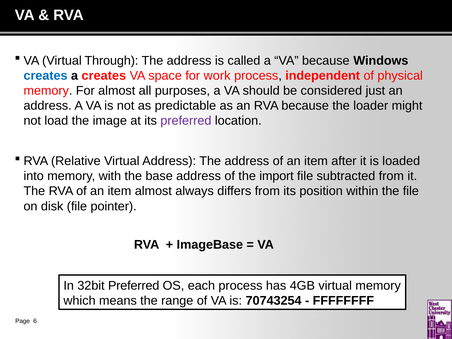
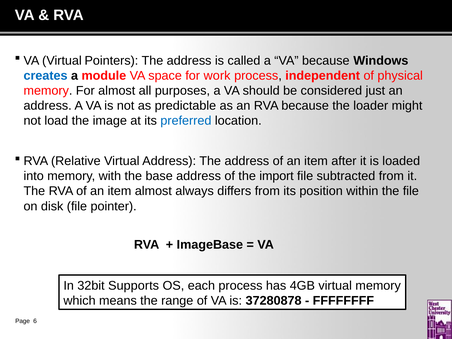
Through: Through -> Pointers (111, 61)
a creates: creates -> module (104, 76)
preferred colour: purple -> blue (186, 121)
32bit Preferred: Preferred -> Supports (134, 286)
70743254: 70743254 -> 37280878 (274, 301)
